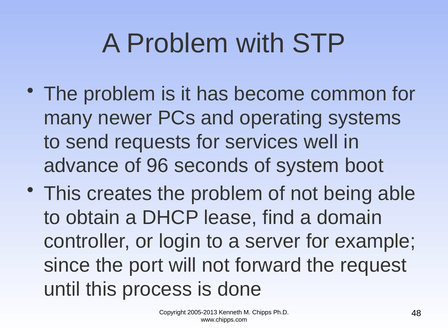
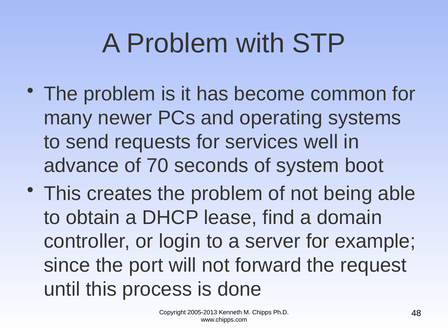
96: 96 -> 70 (158, 166)
